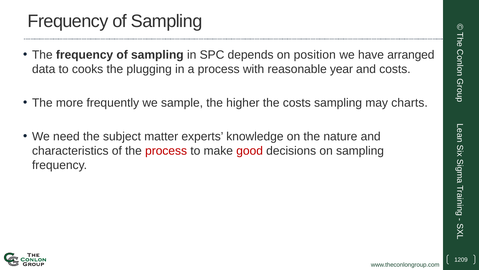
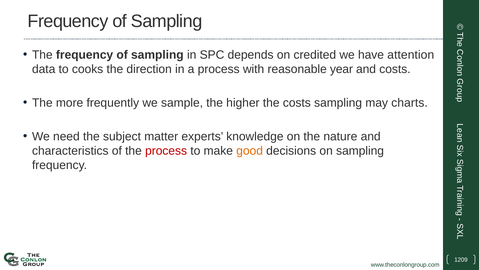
position: position -> credited (315, 55)
arranged: arranged -> attention (411, 55)
plugging: plugging -> direction (149, 69)
good colour: red -> orange (250, 151)
